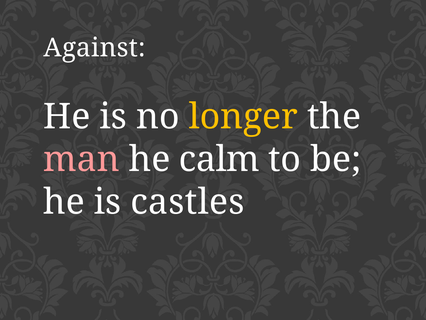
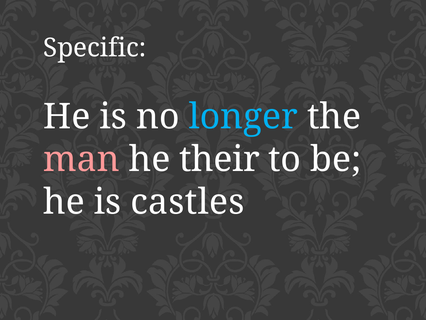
Against: Against -> Specific (95, 48)
longer colour: yellow -> light blue (243, 117)
calm: calm -> their (219, 159)
